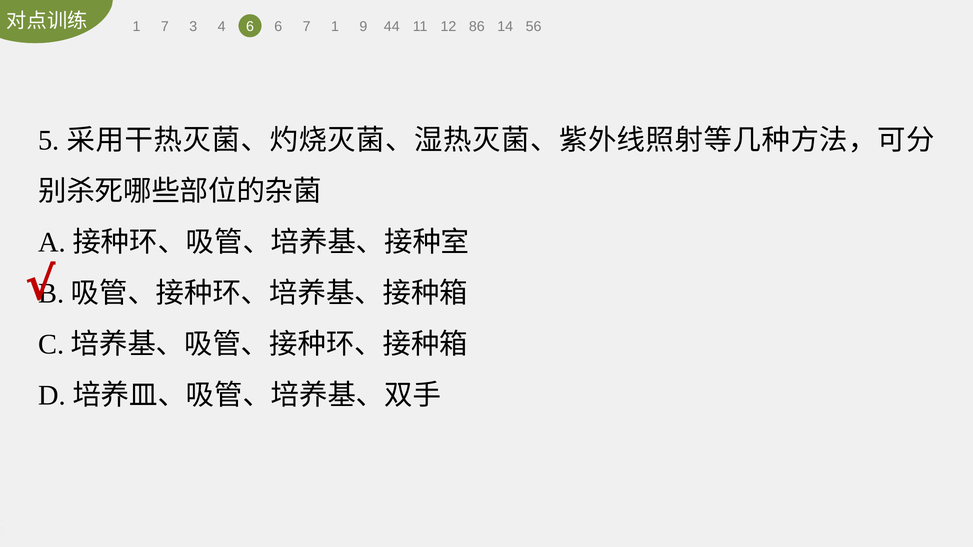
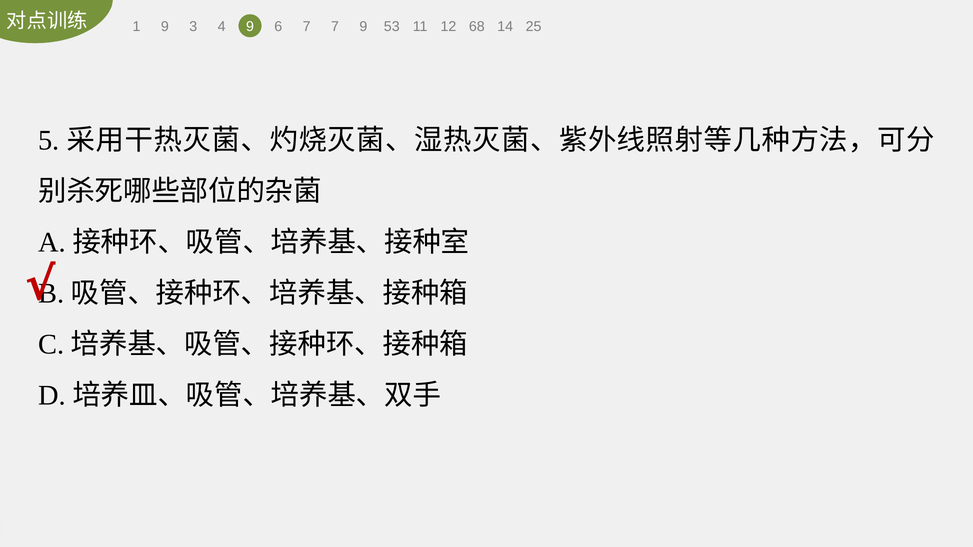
1 7: 7 -> 9 (165, 27)
4 6: 6 -> 9 (250, 27)
7 1: 1 -> 7 (335, 27)
44: 44 -> 53 (392, 27)
86: 86 -> 68 (477, 27)
56: 56 -> 25 (534, 27)
